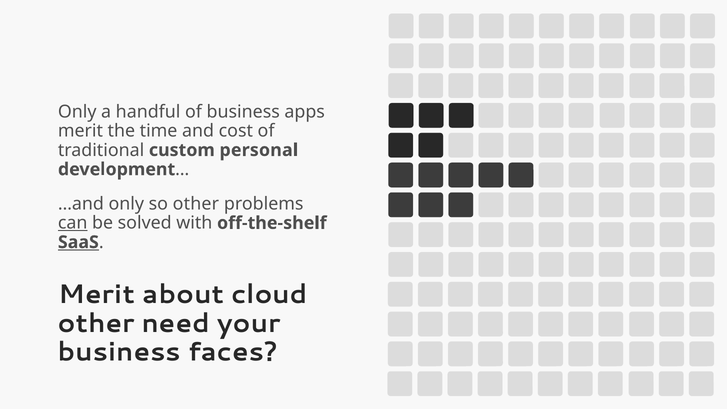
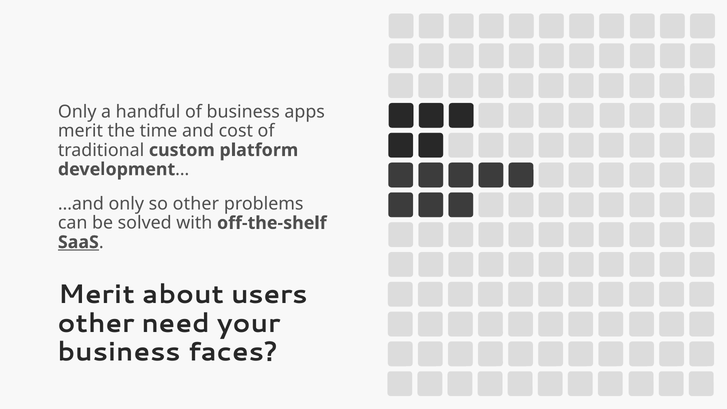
personal: personal -> platform (259, 150)
can underline: present -> none (73, 223)
cloud: cloud -> users (269, 294)
